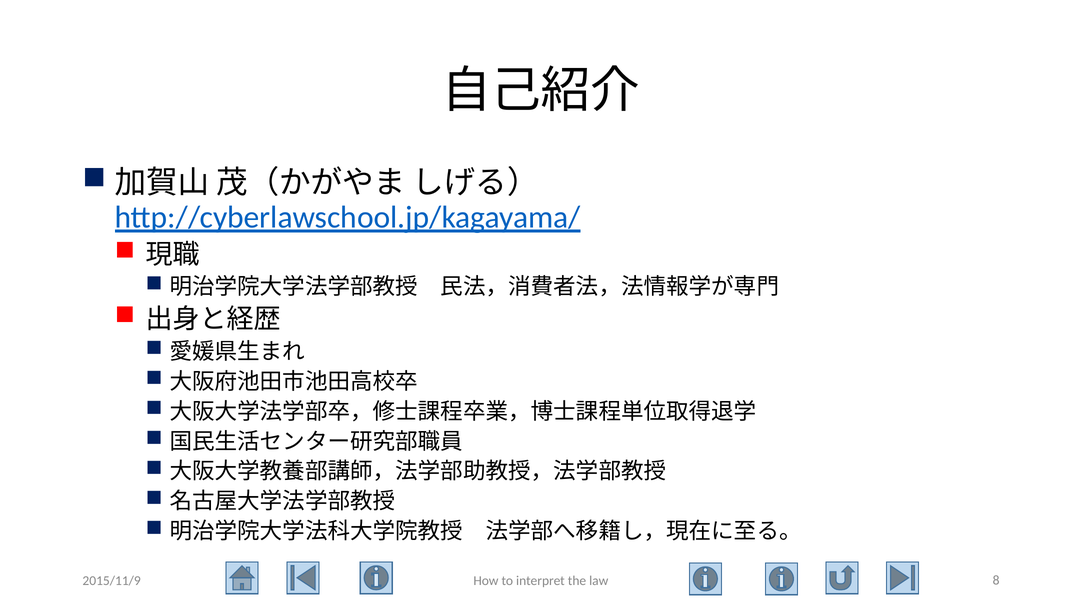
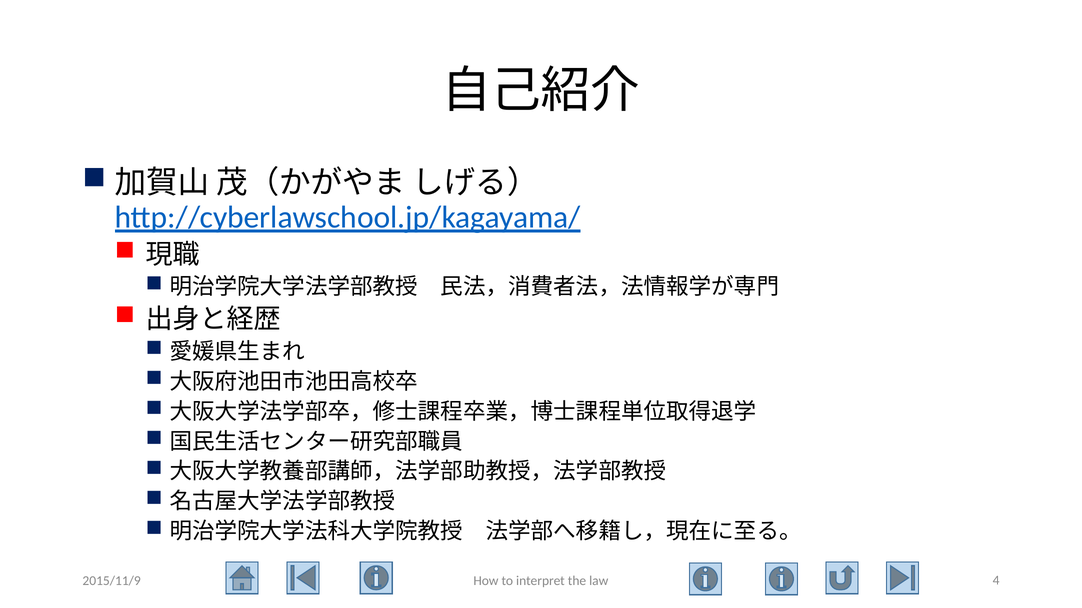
8: 8 -> 4 (996, 581)
